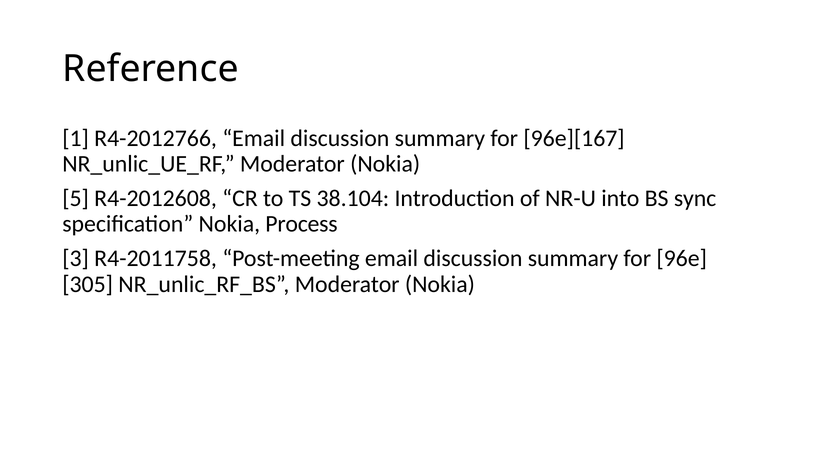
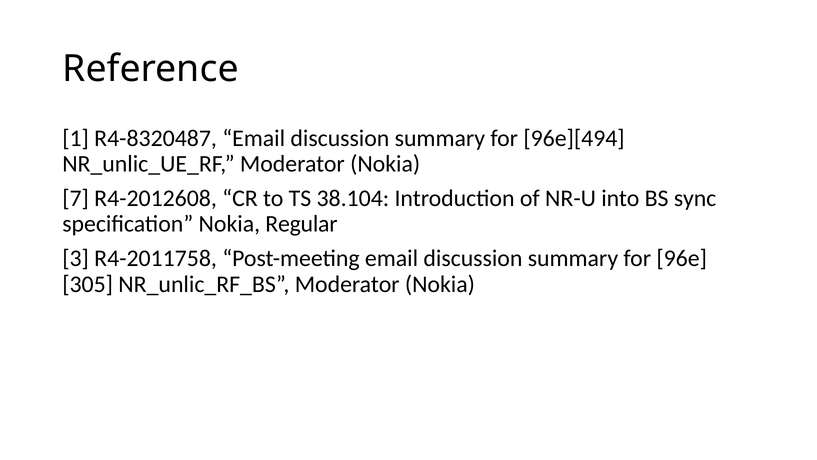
R4-2012766: R4-2012766 -> R4-8320487 (156, 138)
96e][167: 96e][167 -> 96e][494 (574, 138)
5: 5 -> 7 (76, 198)
Process: Process -> Regular (301, 224)
